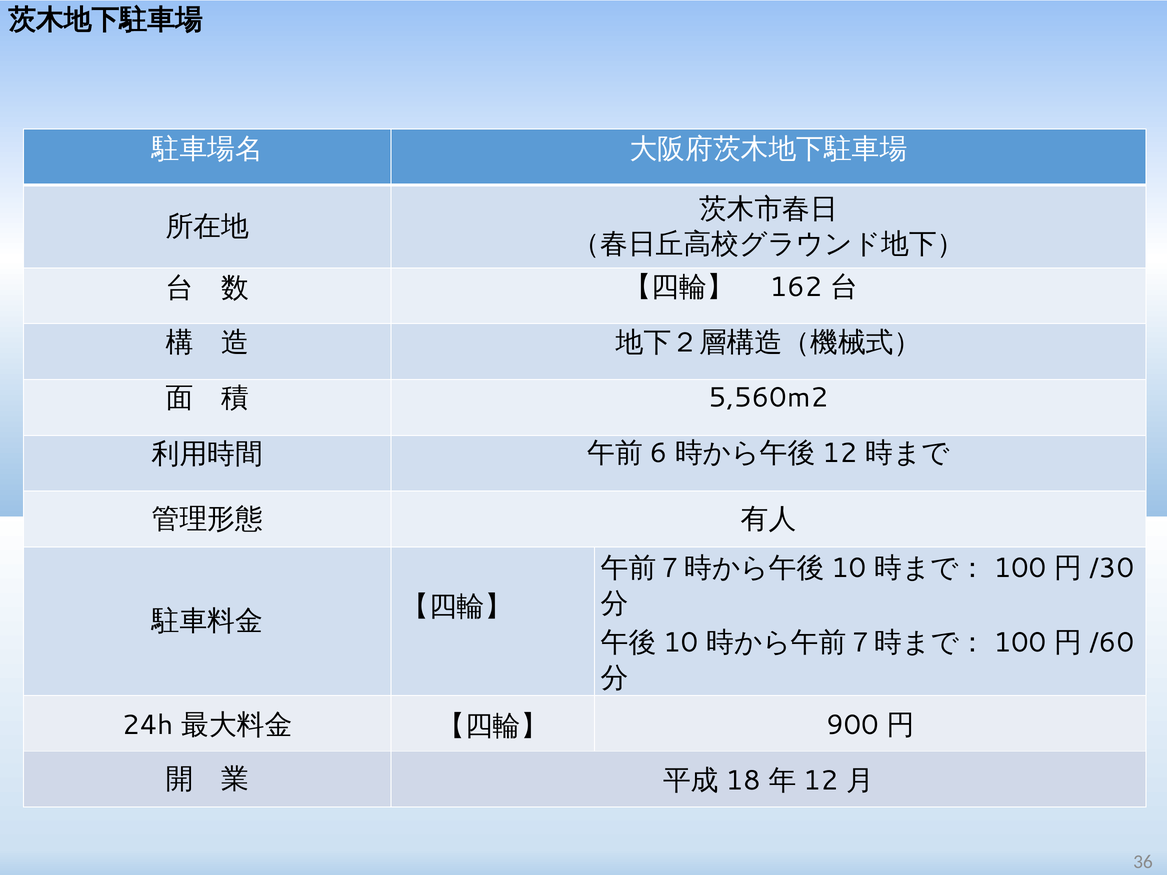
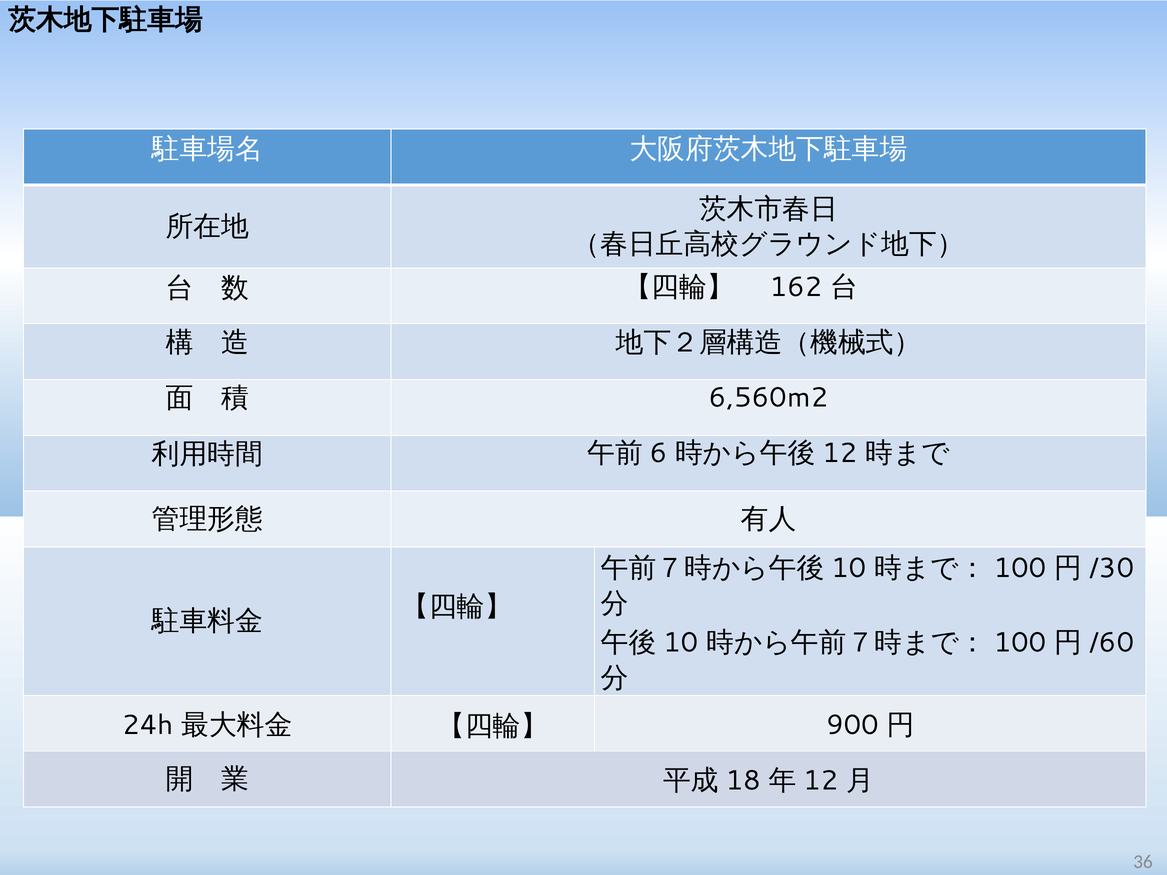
5,560m2: 5,560m2 -> 6,560m2 (769, 398)
